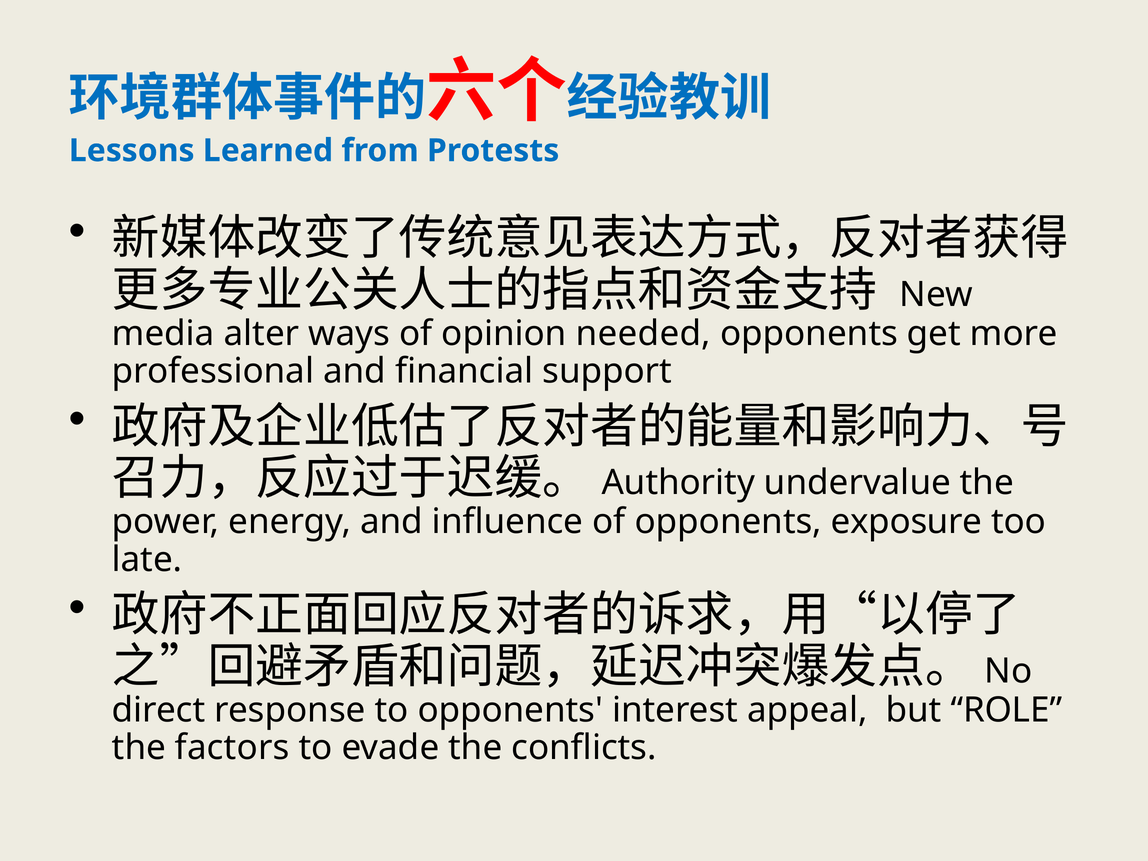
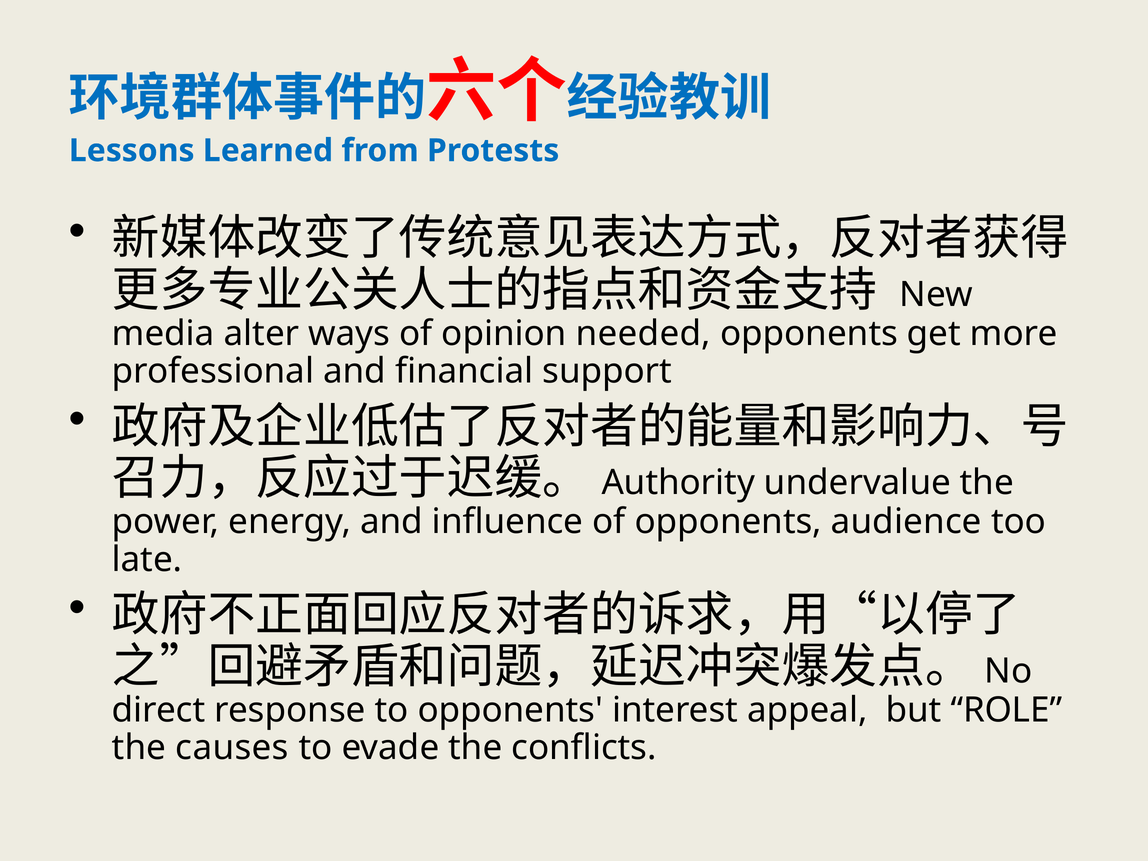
exposure: exposure -> audience (906, 522)
factors: factors -> causes (232, 748)
